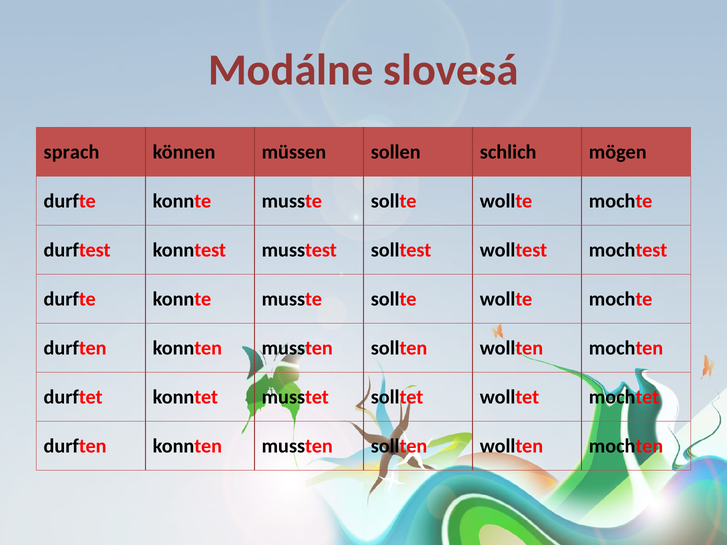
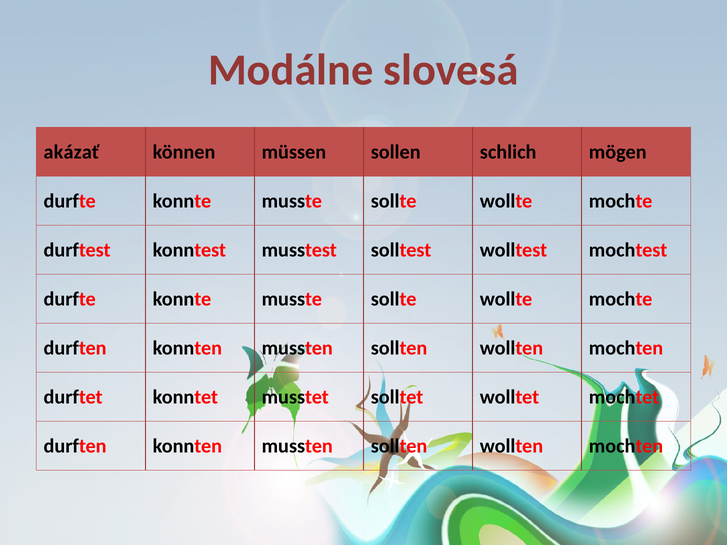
sprach: sprach -> akázať (71, 152)
